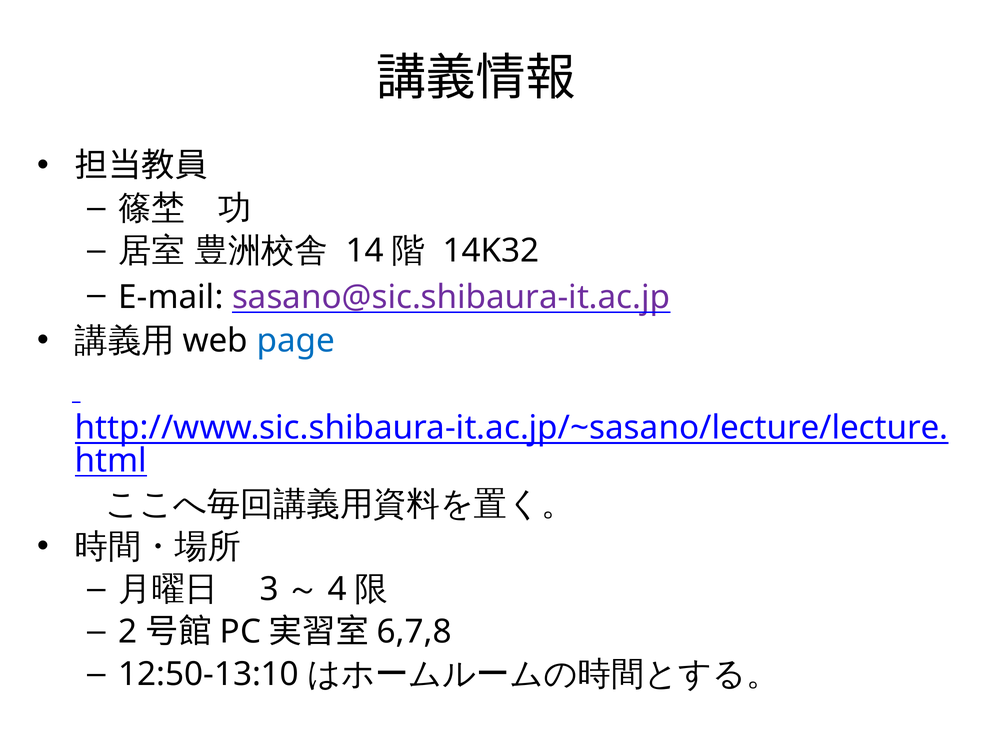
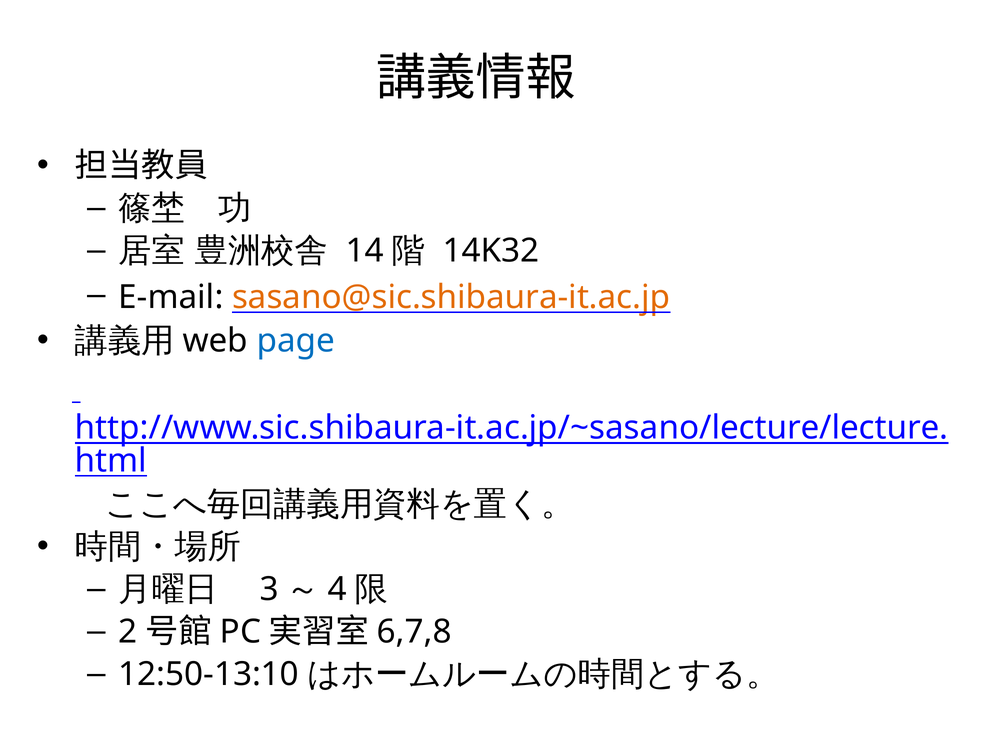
sasano@sic.shibaura-it.ac.jp colour: purple -> orange (451, 297)
